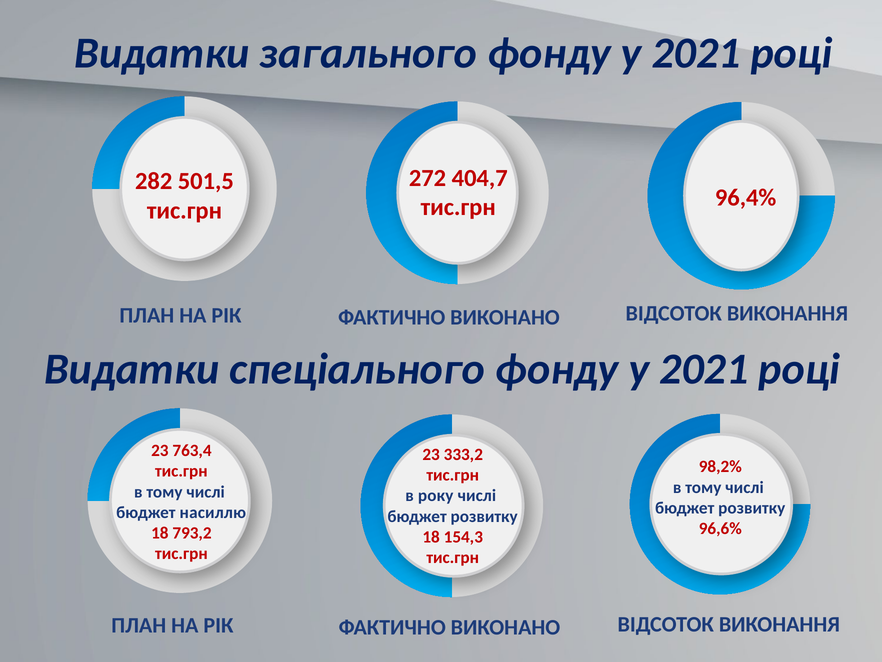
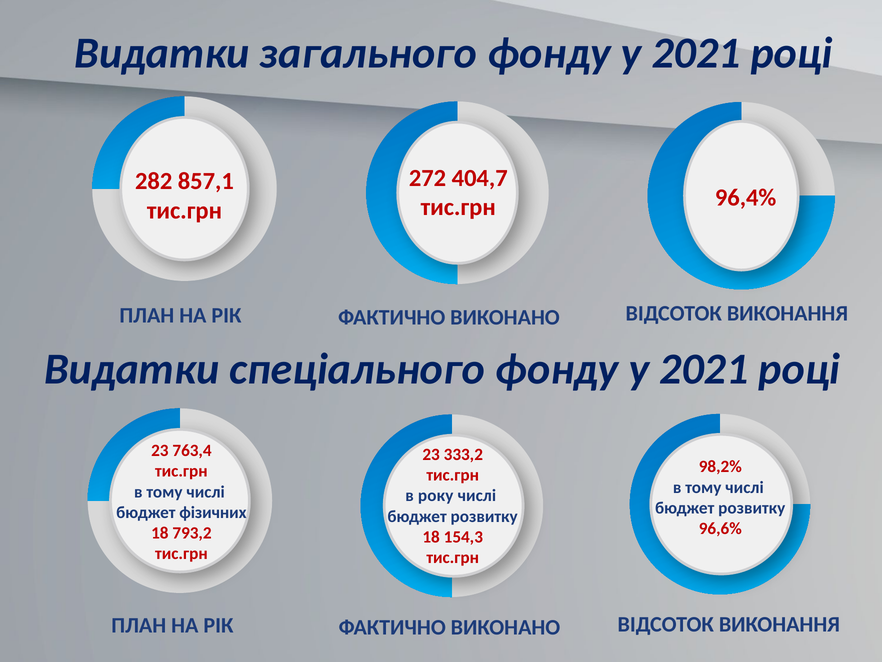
501,5: 501,5 -> 857,1 (206, 181)
насиллю: насиллю -> фізичних (213, 512)
